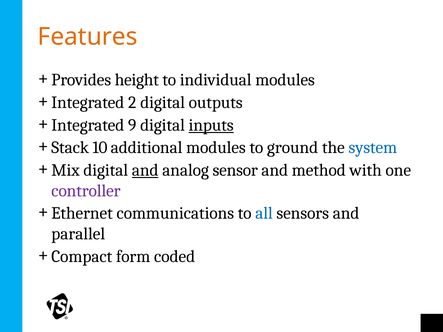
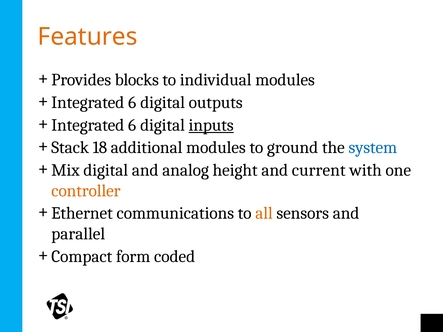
height: height -> blocks (137, 80)
2: 2 -> 6 (132, 103)
9: 9 -> 6 (132, 125)
10: 10 -> 18 (100, 148)
and underline: present -> none (145, 170)
sensor: sensor -> height (235, 170)
method: method -> current (319, 170)
controller colour: purple -> orange (86, 191)
all colour: blue -> orange (264, 213)
